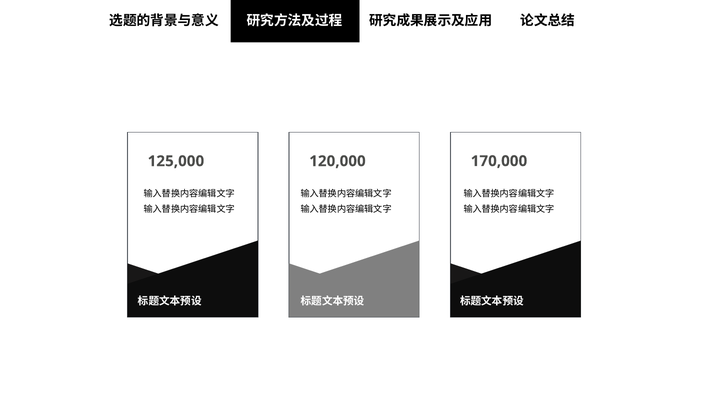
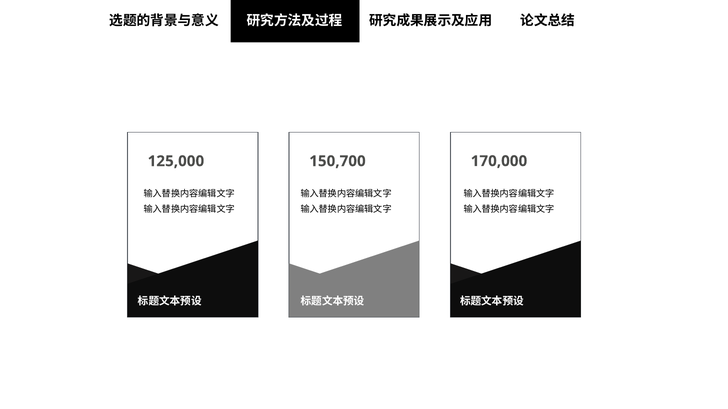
120,000: 120,000 -> 150,700 (337, 161)
